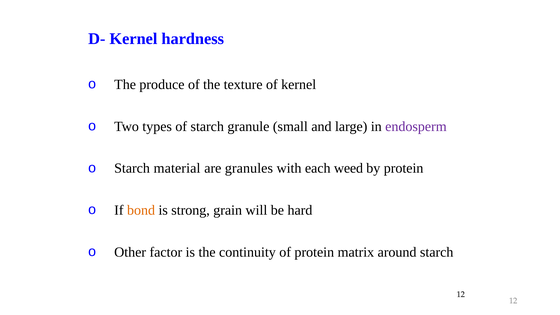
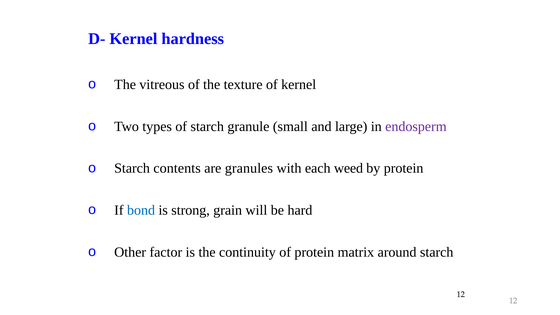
produce: produce -> vitreous (162, 85)
material: material -> contents (177, 168)
bond colour: orange -> blue (141, 210)
